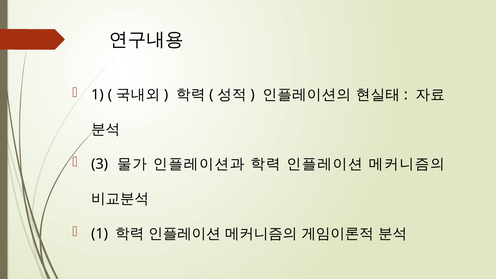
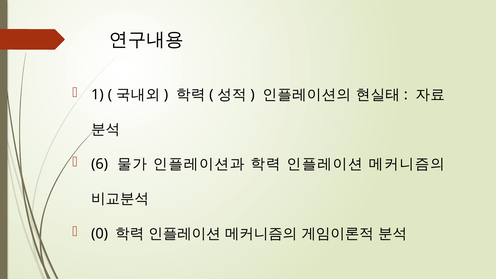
3: 3 -> 6 (100, 164)
1: 1 -> 0 (100, 234)
